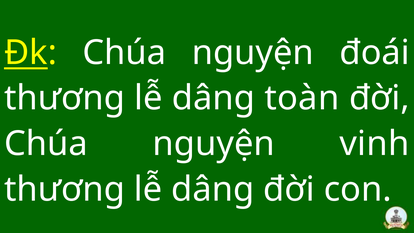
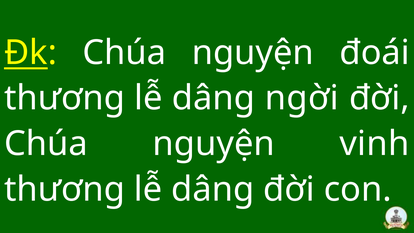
toàn: toàn -> ngời (302, 98)
